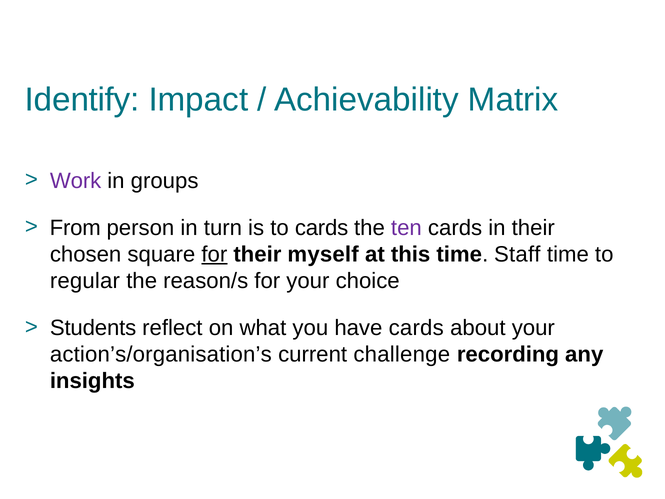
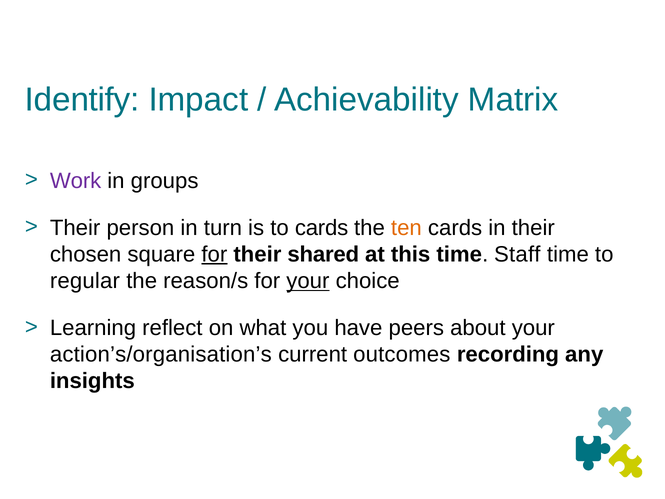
From: From -> Their (75, 228)
ten colour: purple -> orange (406, 228)
myself: myself -> shared (323, 254)
your underline: none -> present (308, 281)
Students: Students -> Learning (93, 328)
have cards: cards -> peers (416, 328)
challenge: challenge -> outcomes (402, 354)
